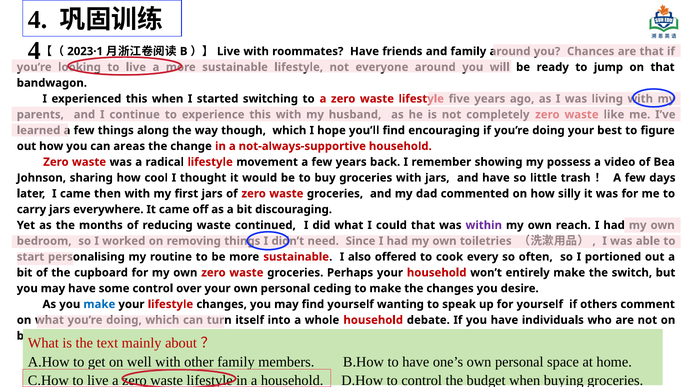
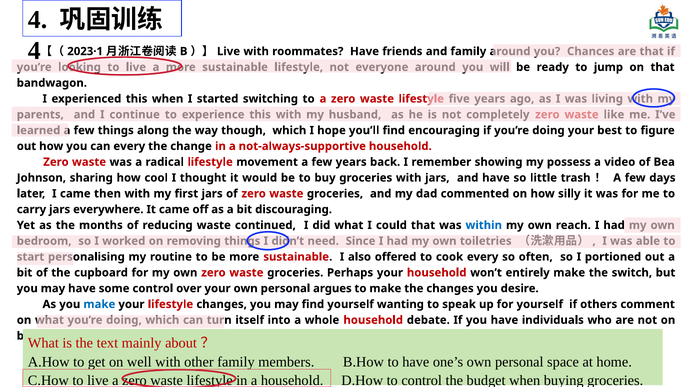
can areas: areas -> every (129, 146)
within colour: purple -> blue (484, 225)
ceding: ceding -> argues (332, 288)
